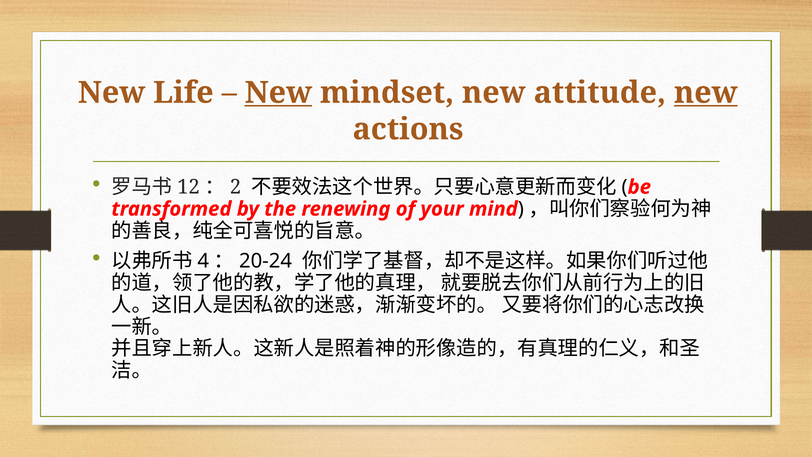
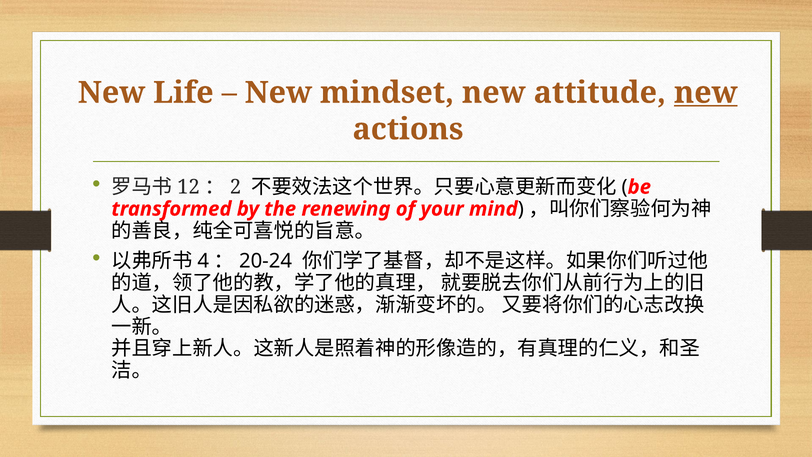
New underline: present -> none (278, 93)
